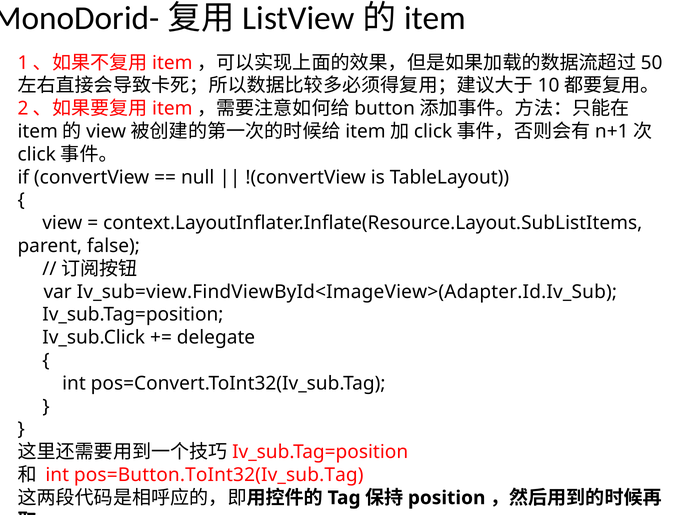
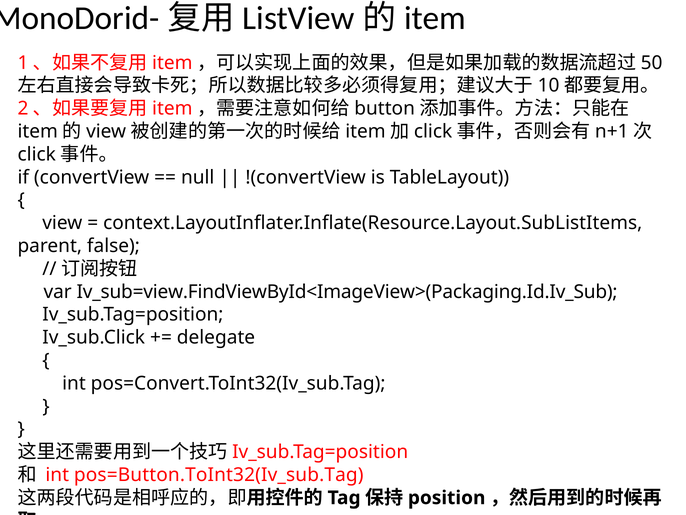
Iv_sub=view.FindViewById<ImageView>(Adapter.Id.Iv_Sub: Iv_sub=view.FindViewById<ImageView>(Adapter.Id.Iv_Sub -> Iv_sub=view.FindViewById<ImageView>(Packaging.Id.Iv_Sub (347, 291)
